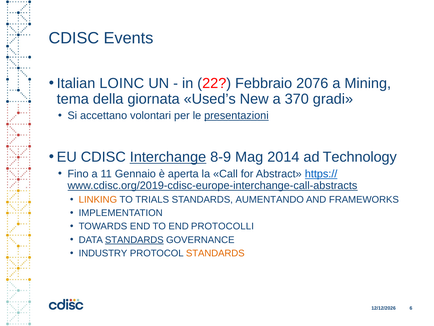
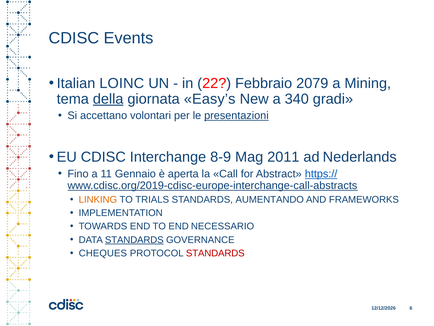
2076: 2076 -> 2079 (312, 83)
della underline: none -> present (108, 99)
Used’s: Used’s -> Easy’s (210, 99)
370: 370 -> 340 (297, 99)
Interchange underline: present -> none (168, 157)
2014: 2014 -> 2011 (283, 157)
Technology: Technology -> Nederlands (360, 157)
PROTOCOLLI: PROTOCOLLI -> NECESSARIO (223, 226)
INDUSTRY: INDUSTRY -> CHEQUES (103, 253)
STANDARDS colour: orange -> red (215, 253)
